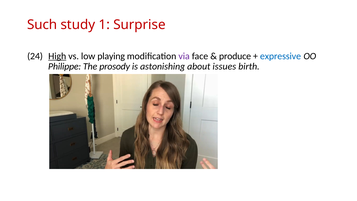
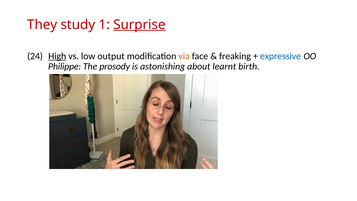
Such: Such -> They (42, 25)
Surprise underline: none -> present (139, 25)
playing: playing -> output (111, 56)
via colour: purple -> orange (184, 56)
produce: produce -> freaking (235, 56)
issues: issues -> learnt (224, 66)
